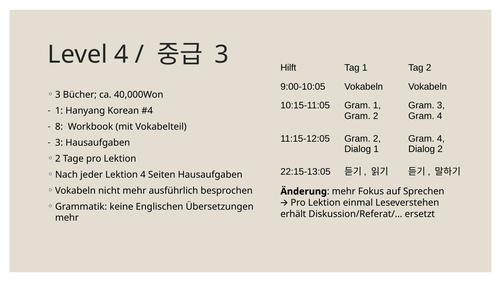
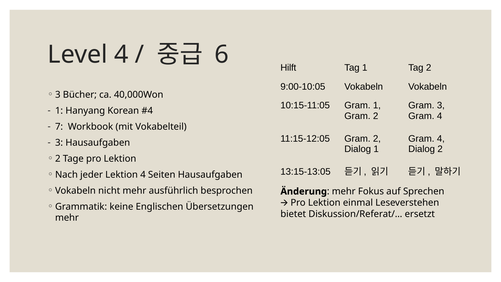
3: 3 -> 6 (222, 54)
8: 8 -> 7 (59, 127)
22:15-13:05: 22:15-13:05 -> 13:15-13:05 (306, 172)
erhält: erhält -> bietet (293, 214)
